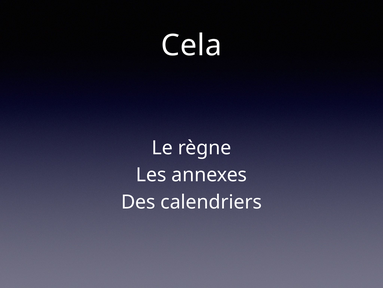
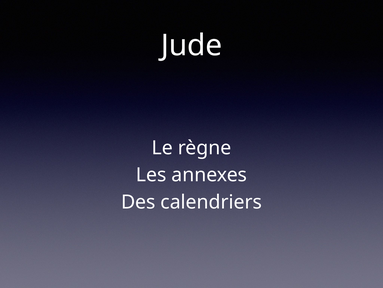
Cela: Cela -> Jude (192, 45)
